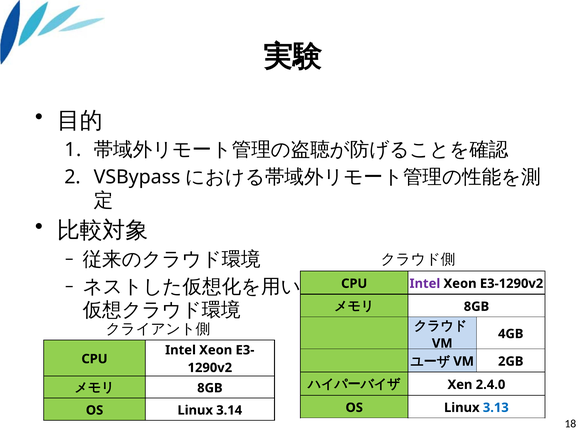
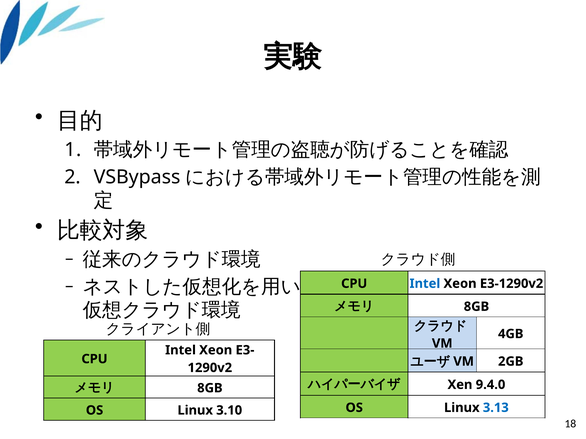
Intel colour: purple -> blue (425, 284)
2.4.0: 2.4.0 -> 9.4.0 (491, 385)
3.14: 3.14 -> 3.10 (229, 411)
